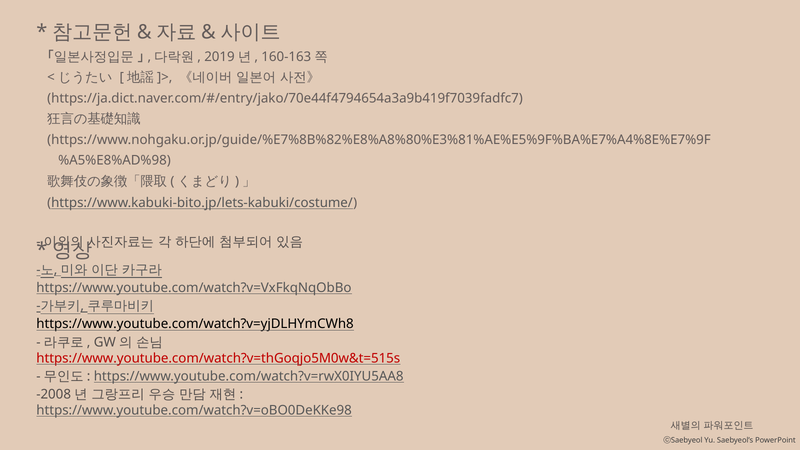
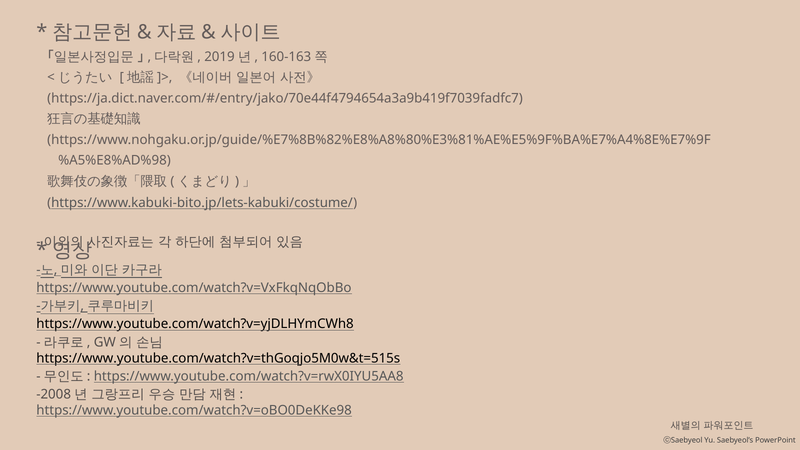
https://www.youtube.com/watch?v=thGoqjo5M0w&t=515s colour: red -> black (218, 358)
